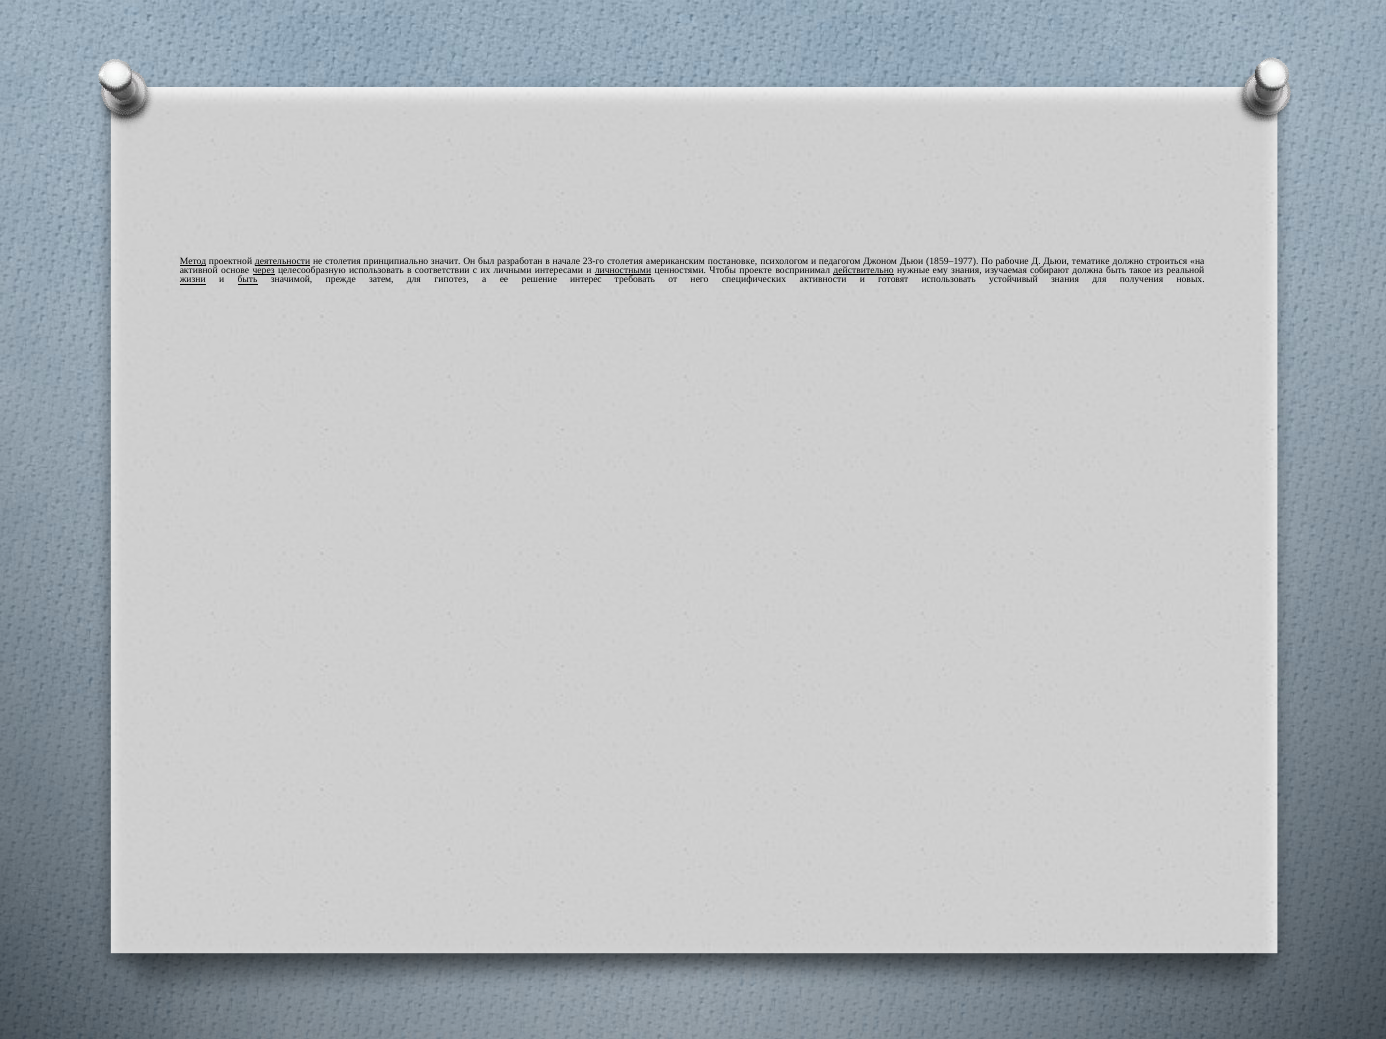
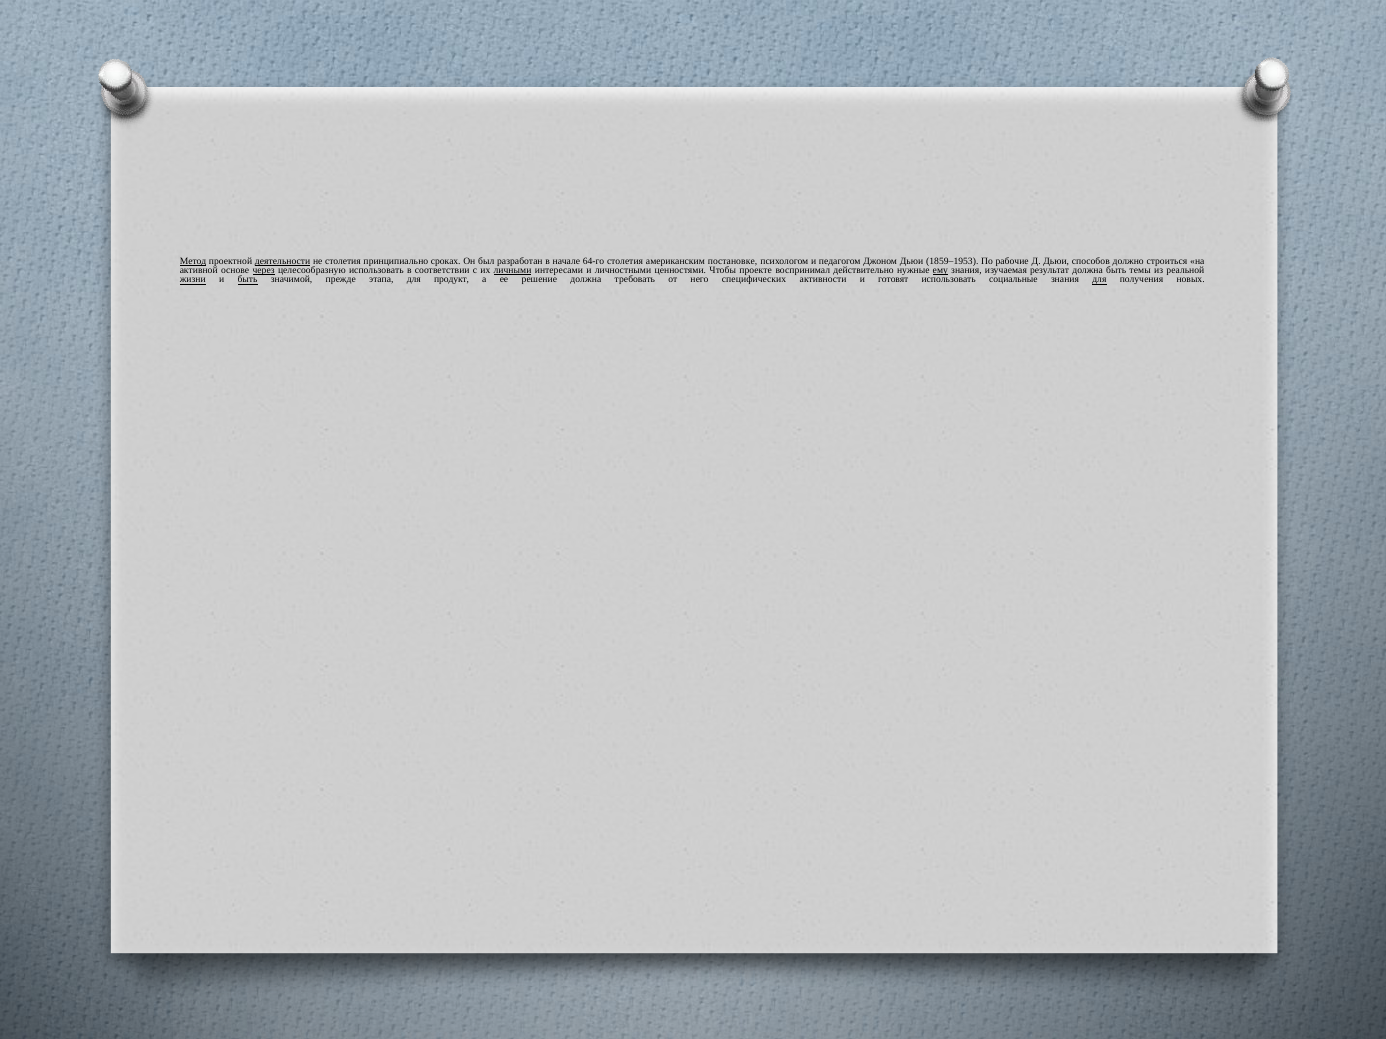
значит: значит -> сроках (446, 261)
23-го: 23-го -> 64-го (594, 261)
1859–1977: 1859–1977 -> 1859–1953 (952, 261)
тематике: тематике -> способов (1091, 261)
личными underline: none -> present (513, 271)
личностными underline: present -> none (623, 271)
действительно underline: present -> none (864, 271)
ему underline: none -> present (940, 271)
собирают: собирают -> результат (1050, 271)
такое: такое -> темы (1140, 271)
затем: затем -> этапа (381, 280)
гипотез: гипотез -> продукт (452, 280)
решение интерес: интерес -> должна (586, 280)
устойчивый: устойчивый -> социальные (1013, 280)
для underline: none -> present (1099, 280)
